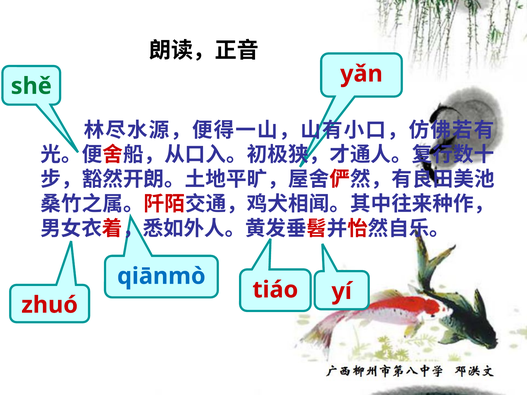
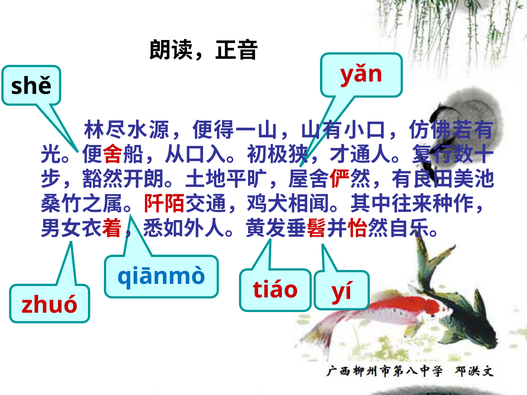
shě colour: green -> black (31, 86)
